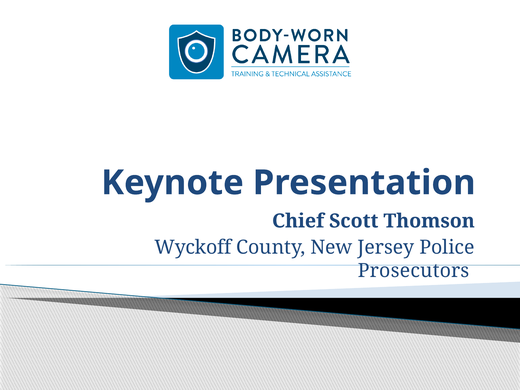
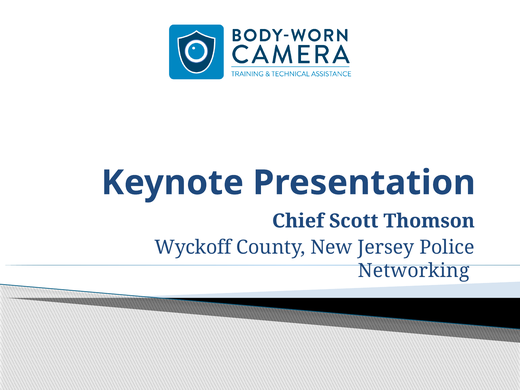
Prosecutors: Prosecutors -> Networking (414, 271)
